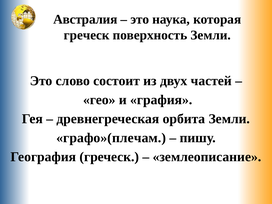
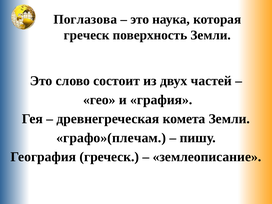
Австралия: Австралия -> Поглазова (85, 19)
орбита: орбита -> комета (184, 119)
